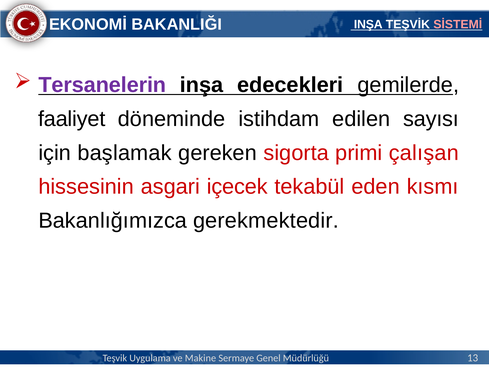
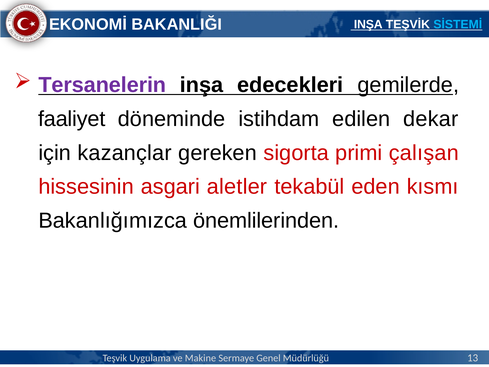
SİSTEMİ colour: pink -> light blue (458, 25)
sayısı: sayısı -> dekar (431, 119)
başlamak: başlamak -> kazançlar (125, 153)
içecek: içecek -> aletler (237, 187)
gerekmektedir: gerekmektedir -> önemlilerinden (266, 221)
